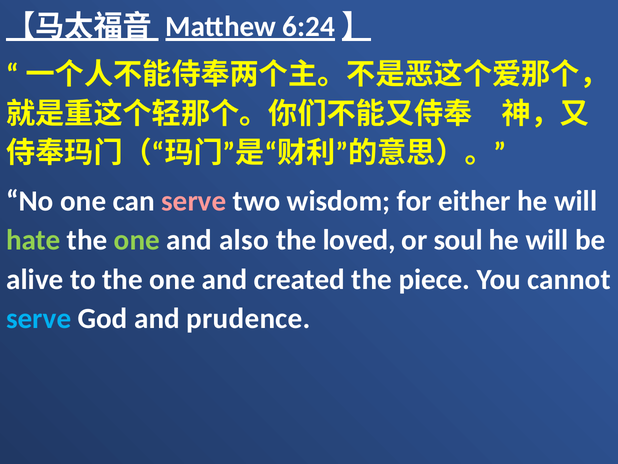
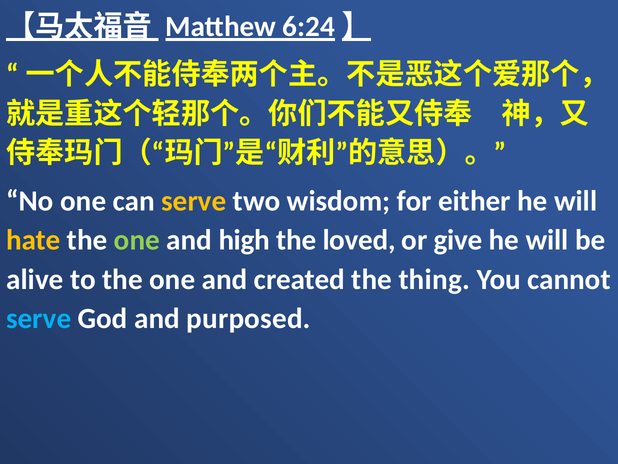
serve colour: pink -> yellow (194, 201)
hate colour: light green -> yellow (33, 240)
also: also -> high (244, 240)
soul: soul -> give (458, 240)
piece: piece -> thing (434, 279)
prudence: prudence -> purposed (249, 318)
